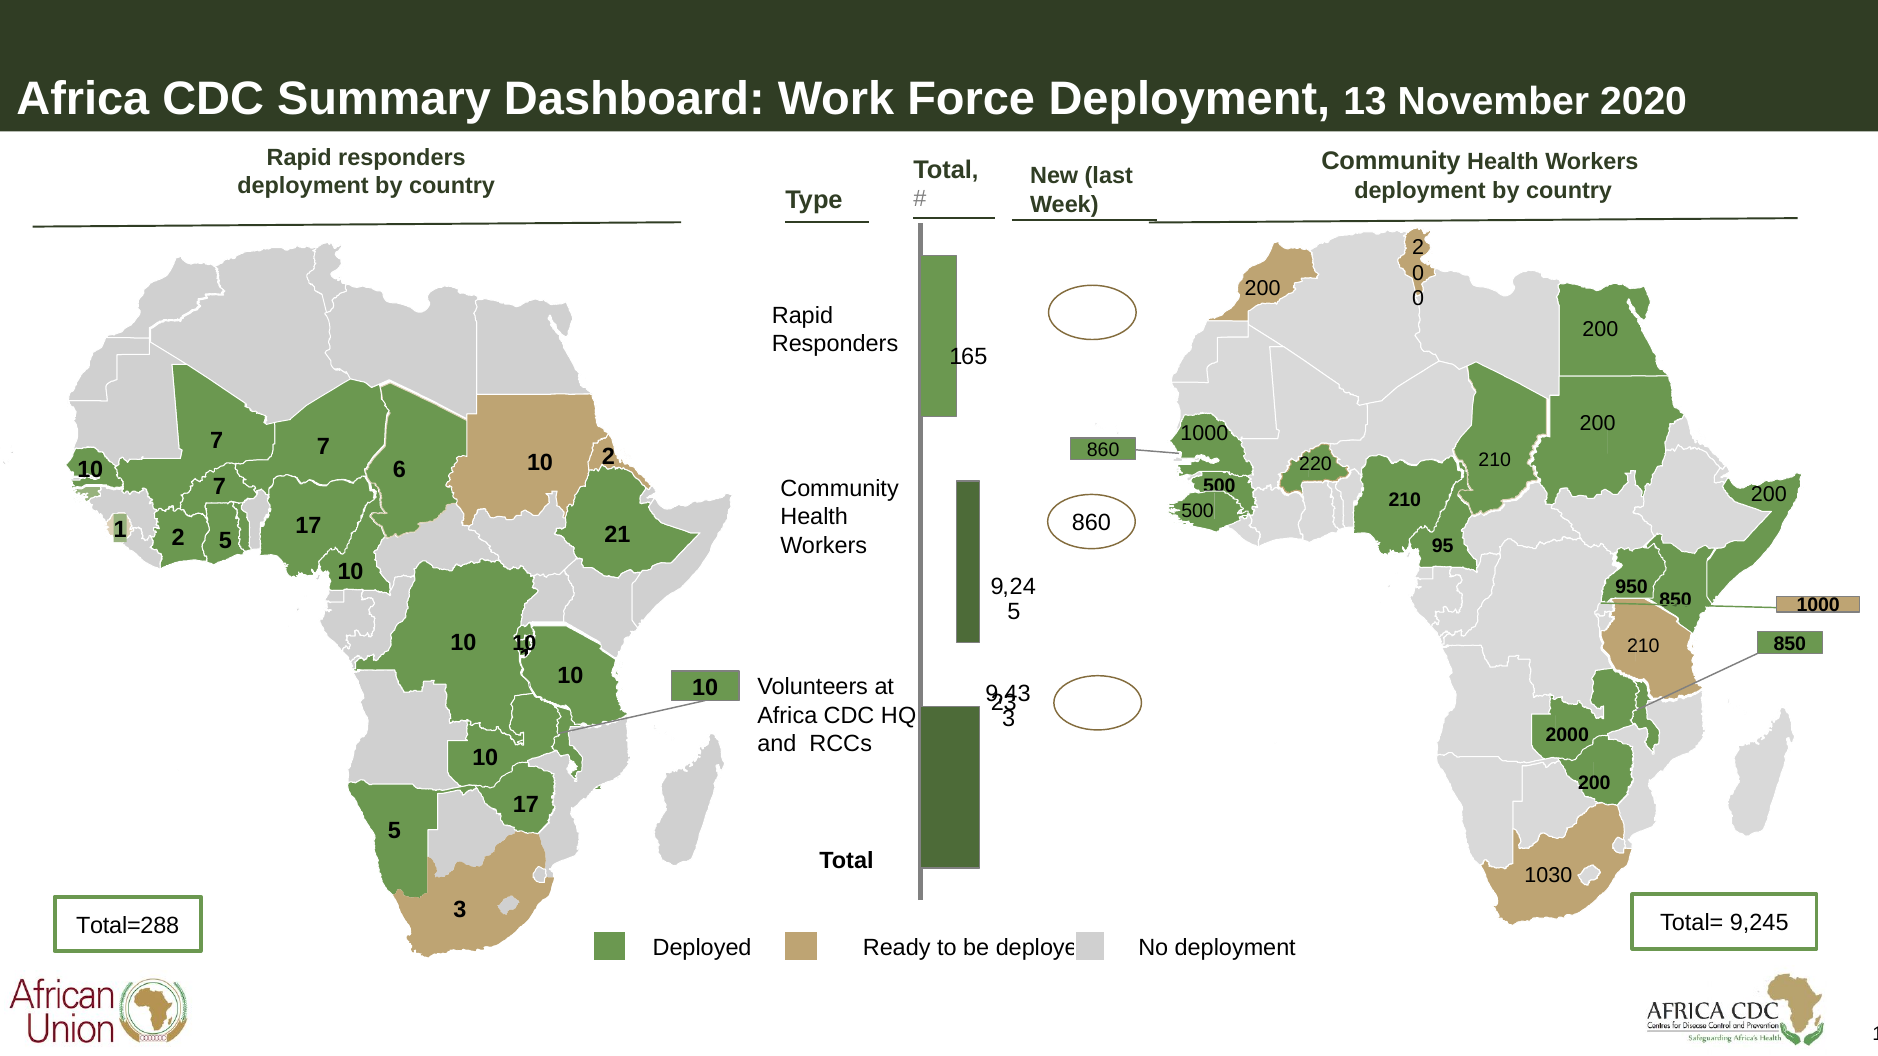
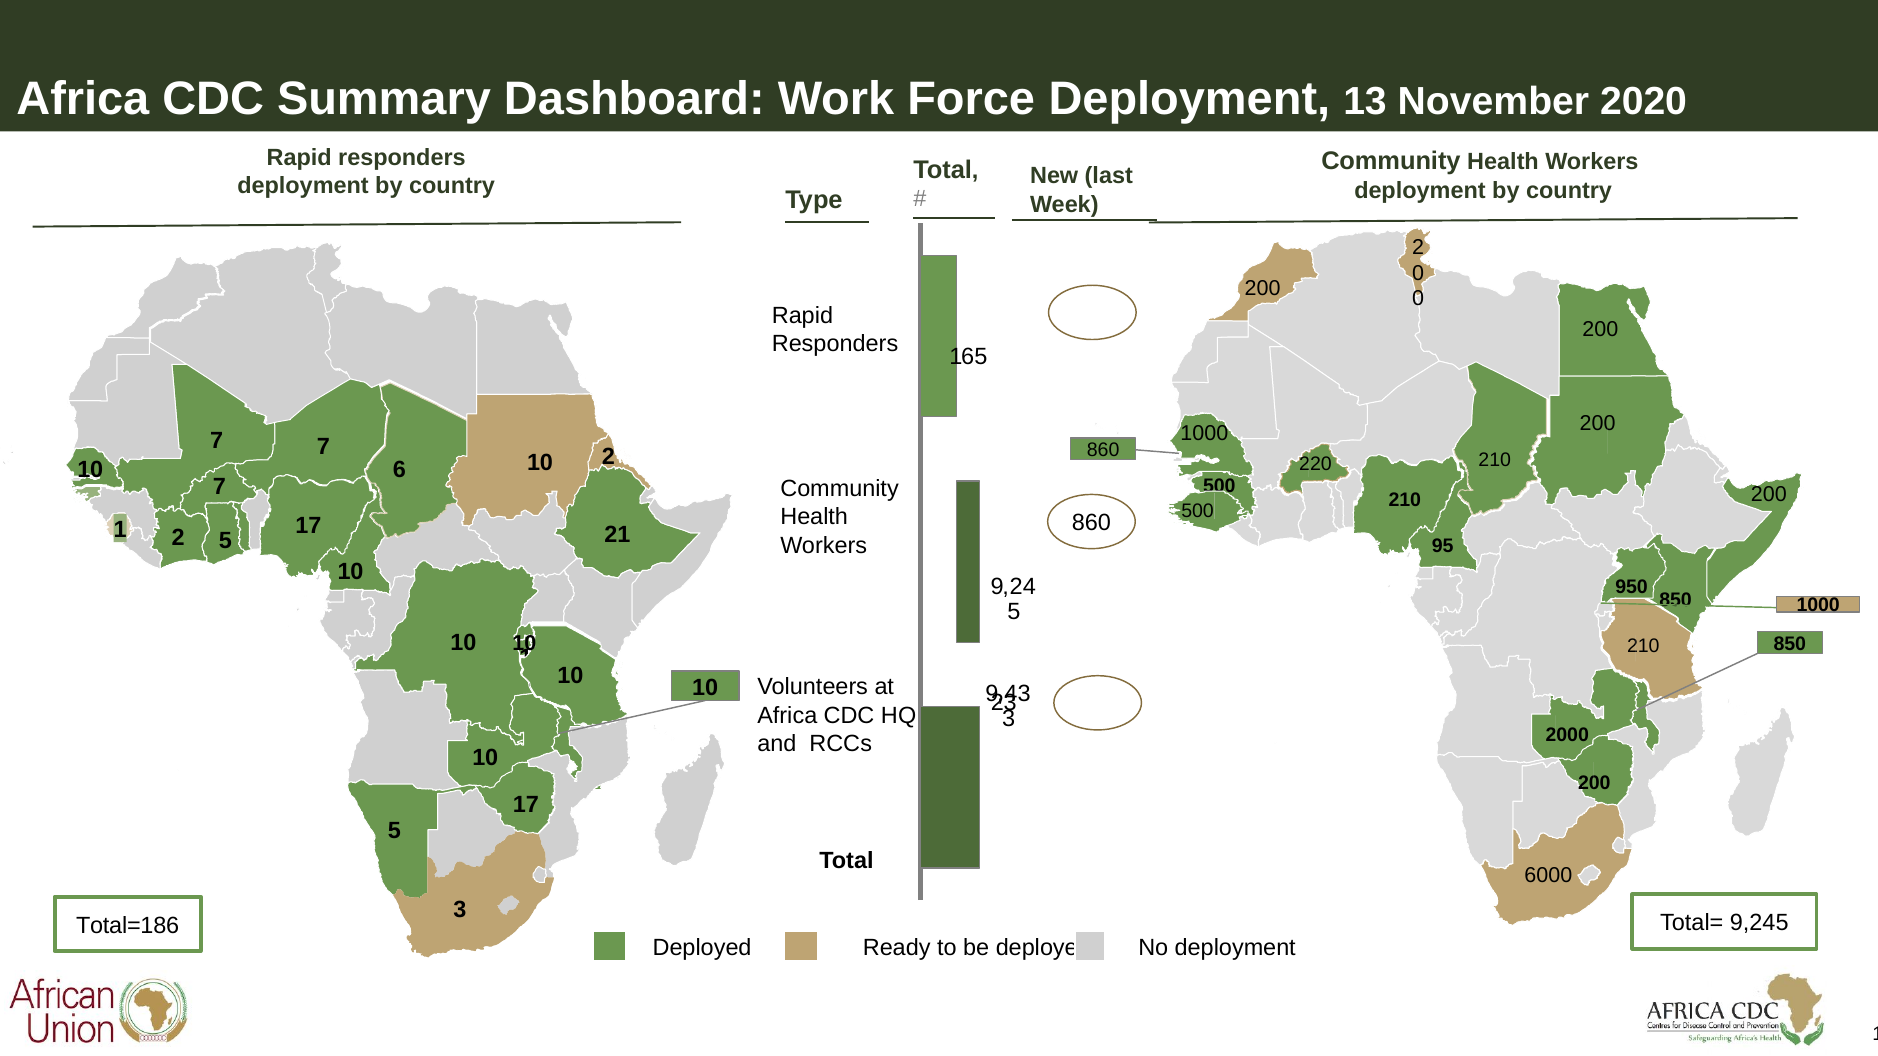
1030: 1030 -> 6000 (1548, 876)
Total=288: Total=288 -> Total=186 (128, 926)
